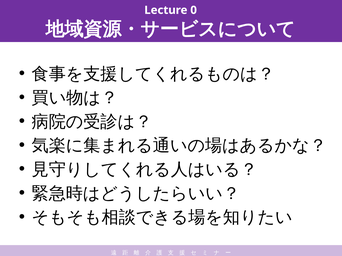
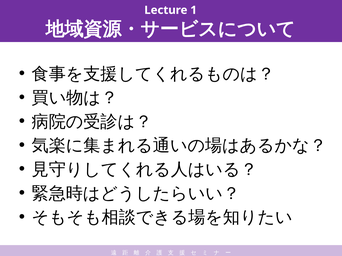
0: 0 -> 1 (194, 10)
